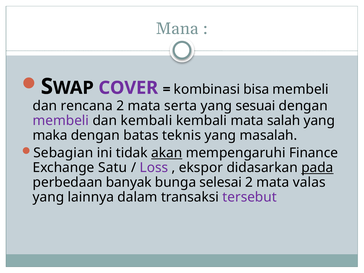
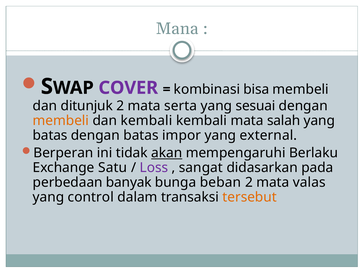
rencana: rencana -> ditunjuk (87, 106)
membeli colour: purple -> orange (61, 121)
maka: maka -> batas (50, 135)
teknis: teknis -> impor (182, 135)
masalah: masalah -> external (268, 135)
Sebagian: Sebagian -> Berperan (63, 153)
Finance: Finance -> Berlaku (314, 153)
ekspor: ekspor -> sangat (201, 168)
pada underline: present -> none (317, 168)
selesai: selesai -> beban (221, 182)
lainnya: lainnya -> control (91, 197)
tersebut colour: purple -> orange (250, 197)
